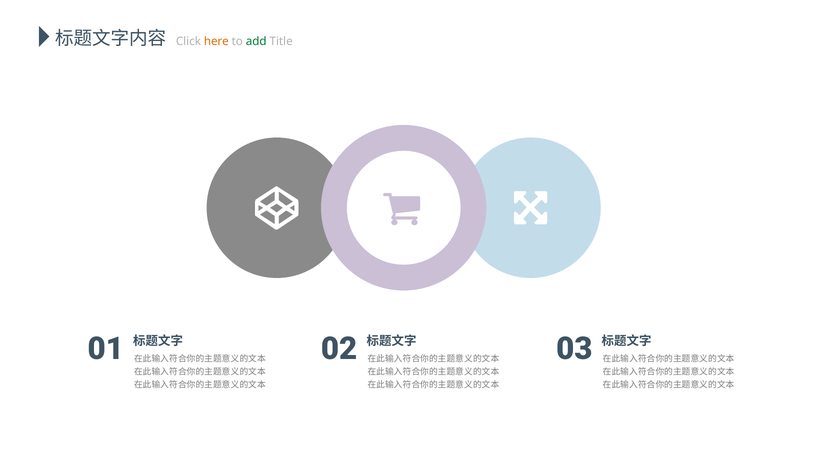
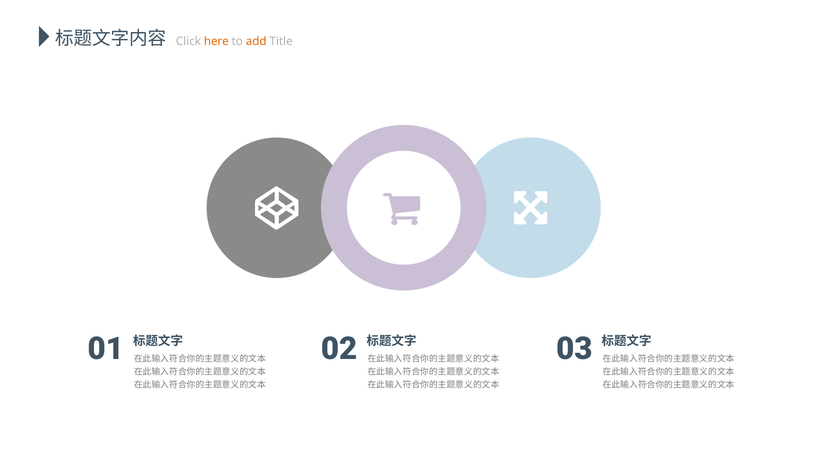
add colour: green -> orange (256, 41)
